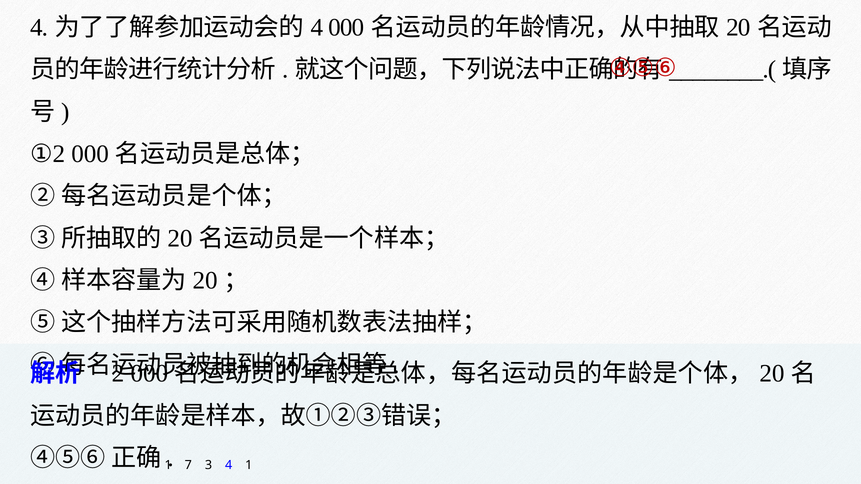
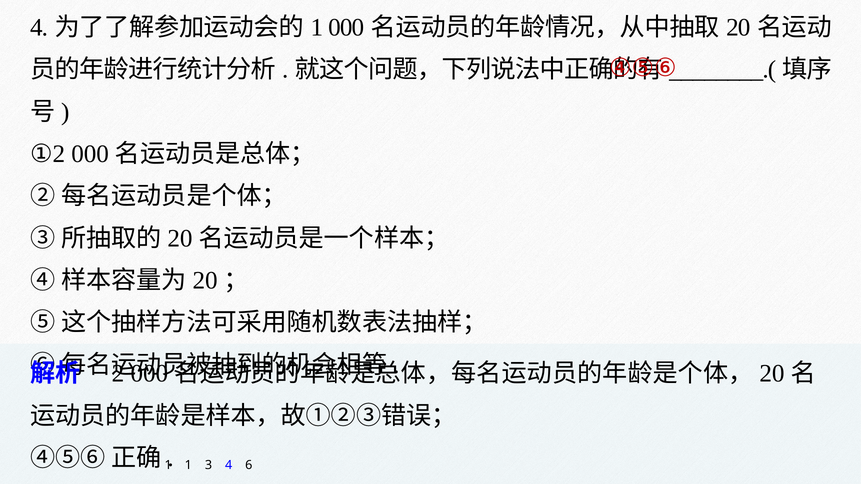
4: 4 -> 1 (317, 27)
7: 7 -> 1 (188, 465)
4 1: 1 -> 6 (249, 465)
